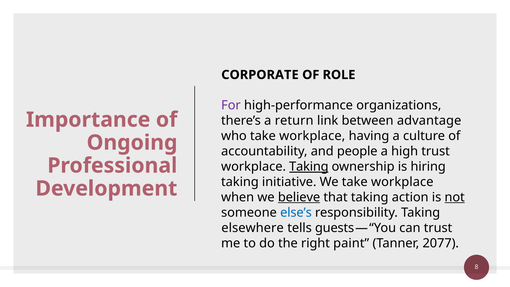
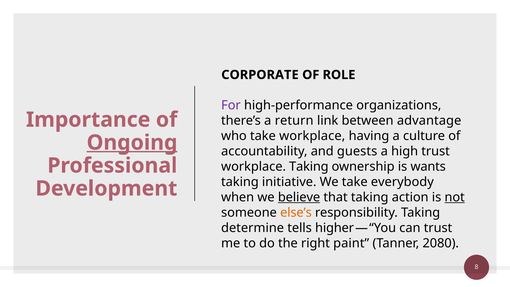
Ongoing underline: none -> present (132, 143)
people: people -> guests (357, 151)
Taking underline: present -> none (309, 167)
hiring: hiring -> wants (428, 167)
We take workplace: workplace -> everybody (402, 182)
else’s colour: blue -> orange (296, 212)
elsewhere: elsewhere -> determine (253, 228)
guests: guests -> higher (335, 228)
2077: 2077 -> 2080 (441, 243)
